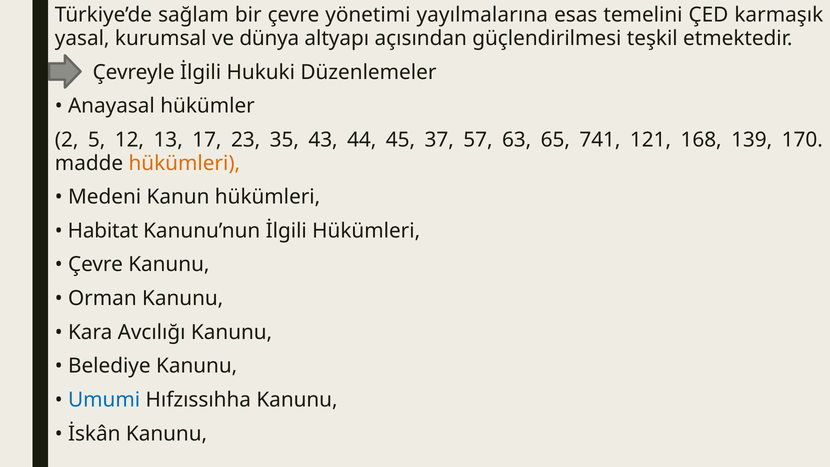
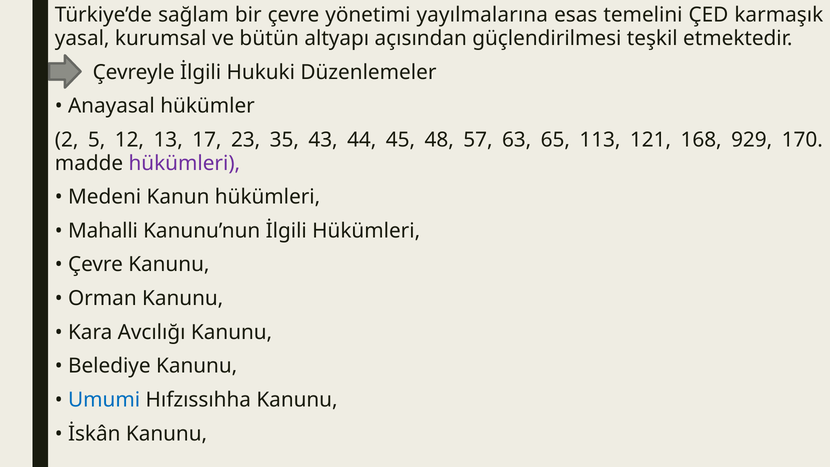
dünya: dünya -> bütün (269, 38)
37: 37 -> 48 (439, 140)
741: 741 -> 113 (600, 140)
139: 139 -> 929 (752, 140)
hükümleri colour: orange -> purple (184, 163)
Habitat: Habitat -> Mahalli (103, 231)
